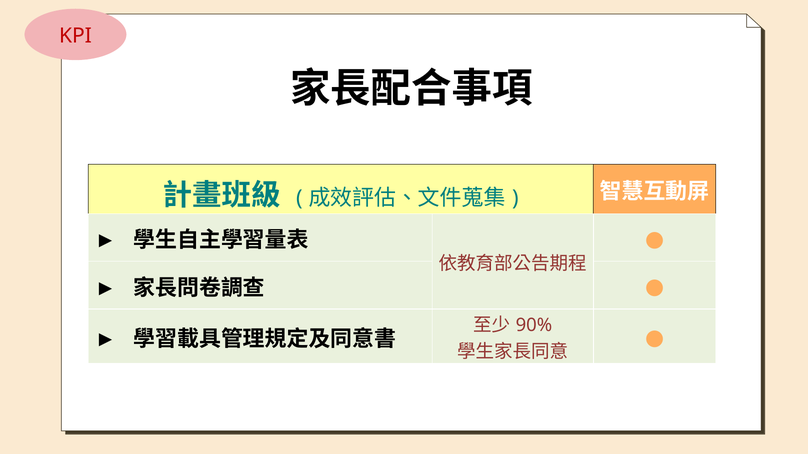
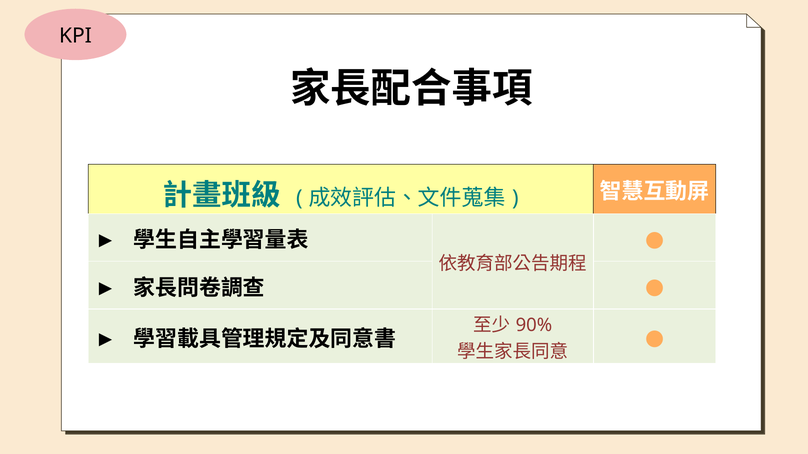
KPI colour: red -> black (75, 36)
